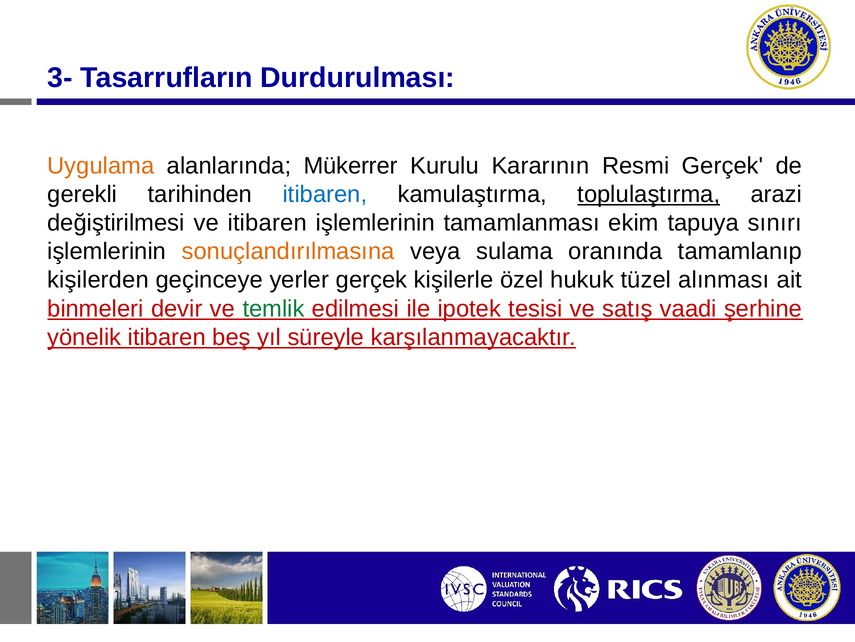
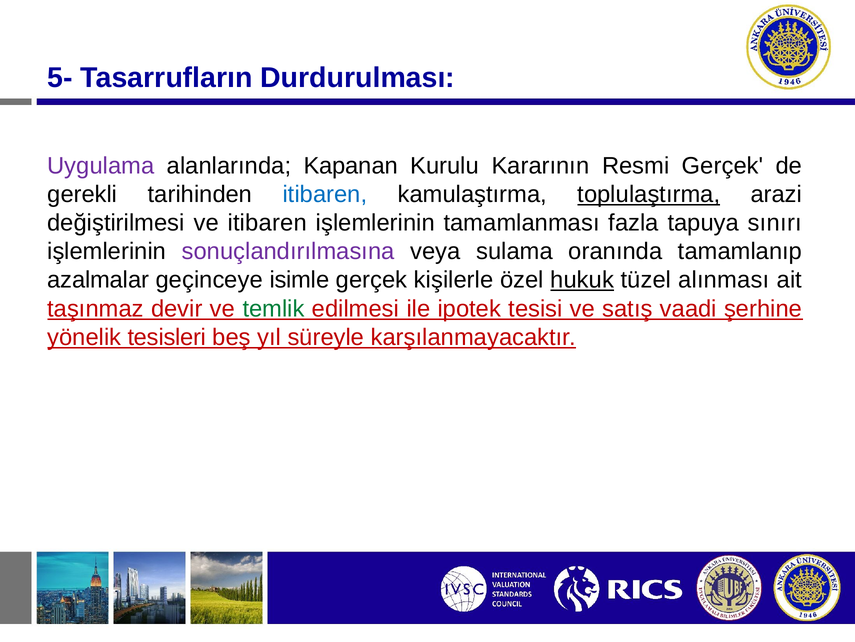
3-: 3- -> 5- (60, 78)
Uygulama colour: orange -> purple (101, 166)
Mükerrer: Mükerrer -> Kapanan (351, 166)
ekim: ekim -> fazla (634, 223)
sonuçlandırılmasına colour: orange -> purple (288, 251)
kişilerden: kişilerden -> azalmalar (98, 280)
yerler: yerler -> isimle (299, 280)
hukuk underline: none -> present (582, 280)
binmeleri: binmeleri -> taşınmaz (95, 308)
yönelik itibaren: itibaren -> tesisleri (167, 337)
